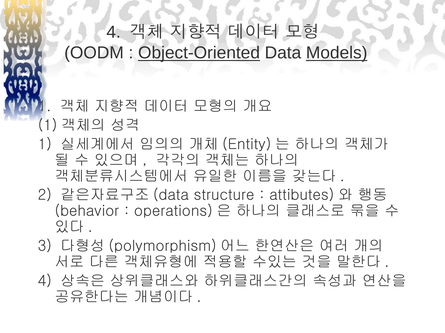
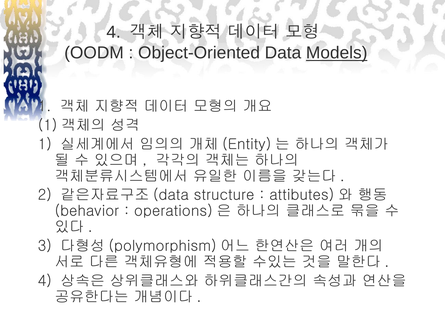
Object-Oriented underline: present -> none (199, 53)
